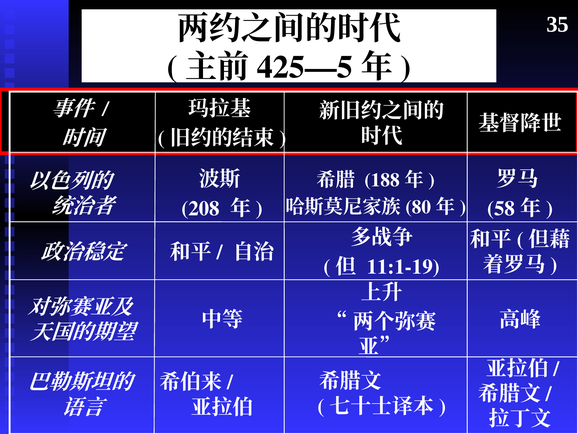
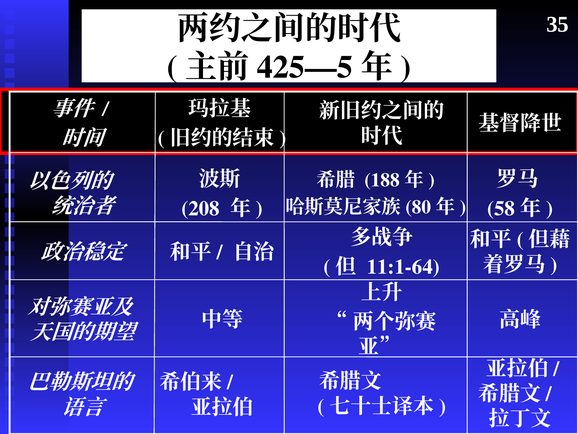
11:1-19: 11:1-19 -> 11:1-64 (403, 267)
